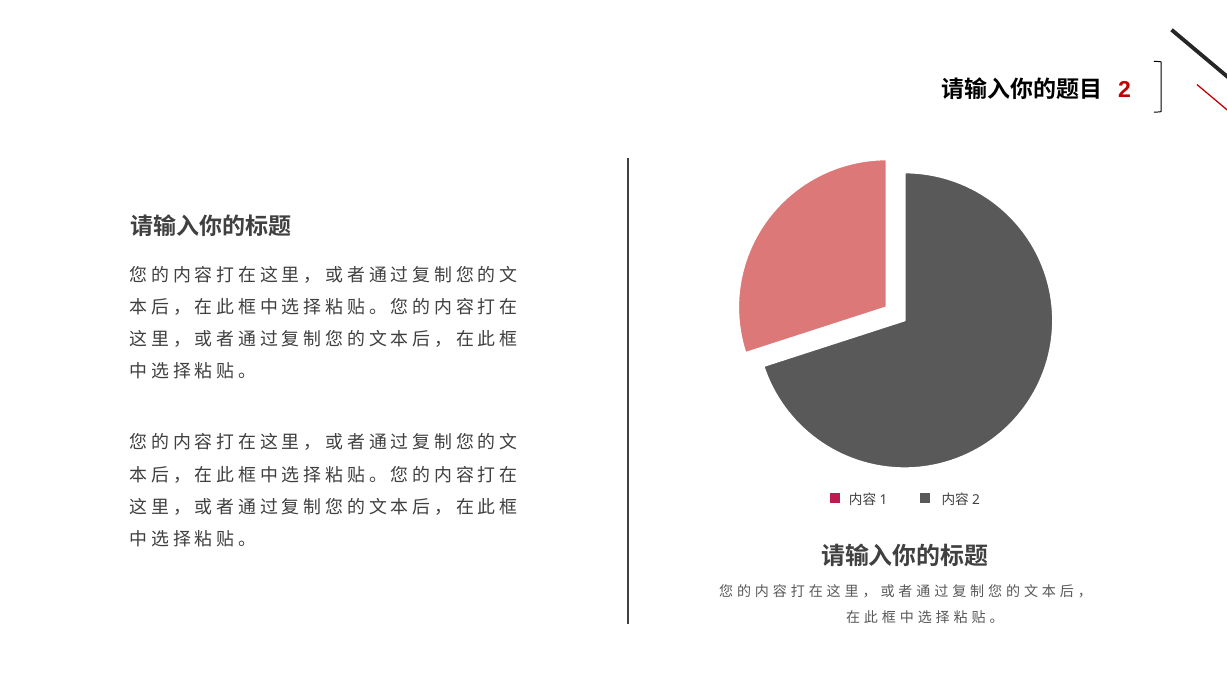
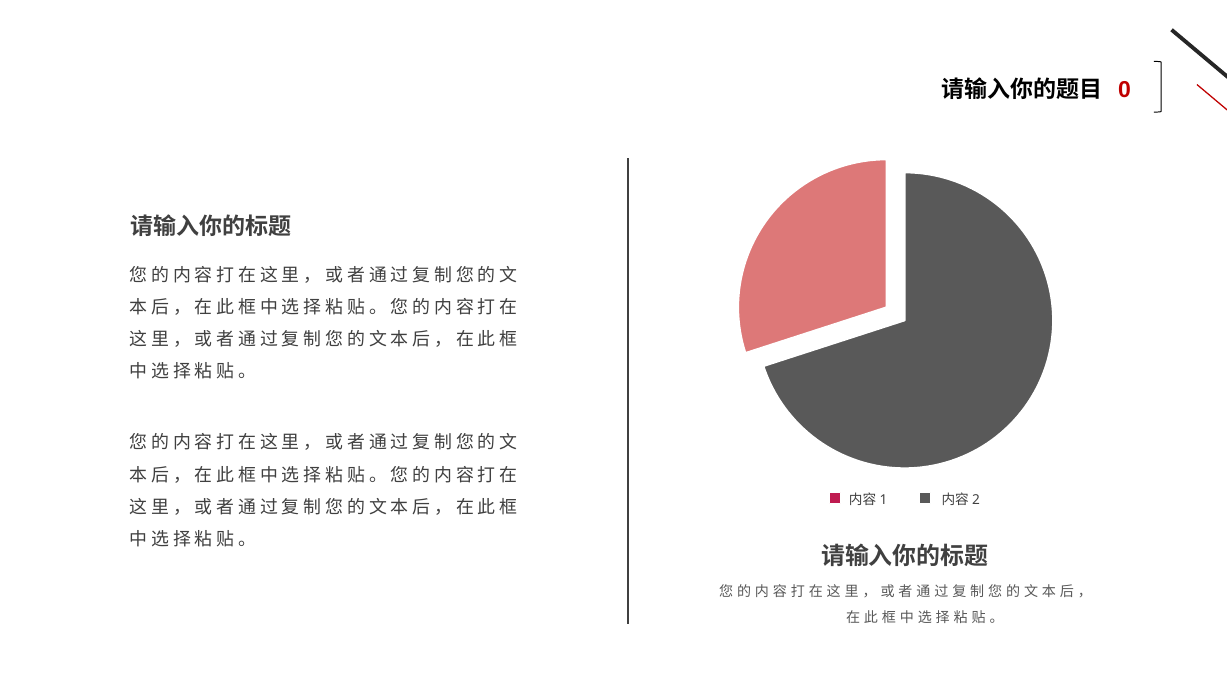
2: 2 -> 0 (1124, 90)
